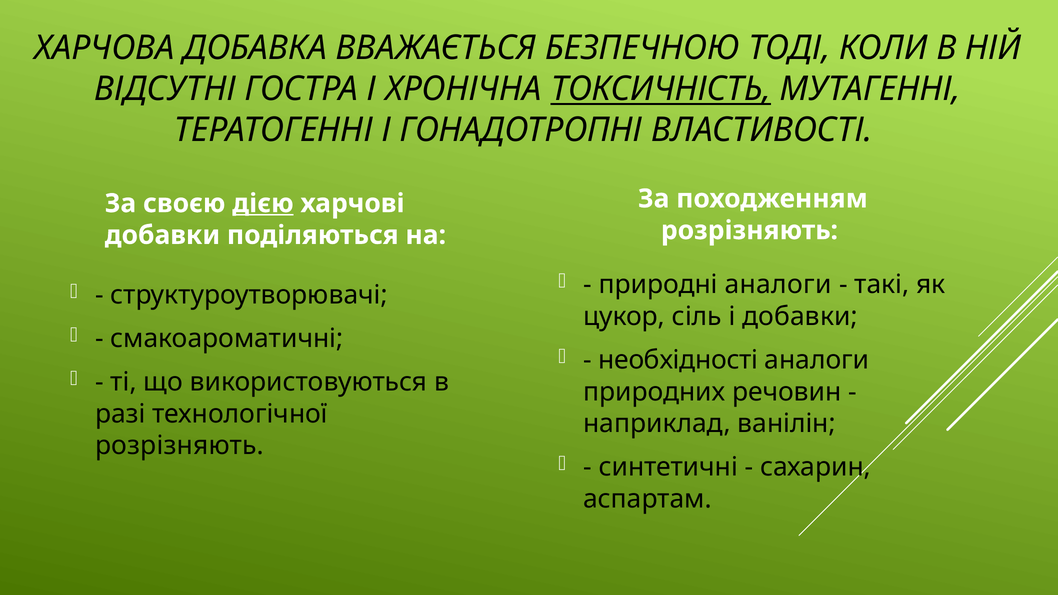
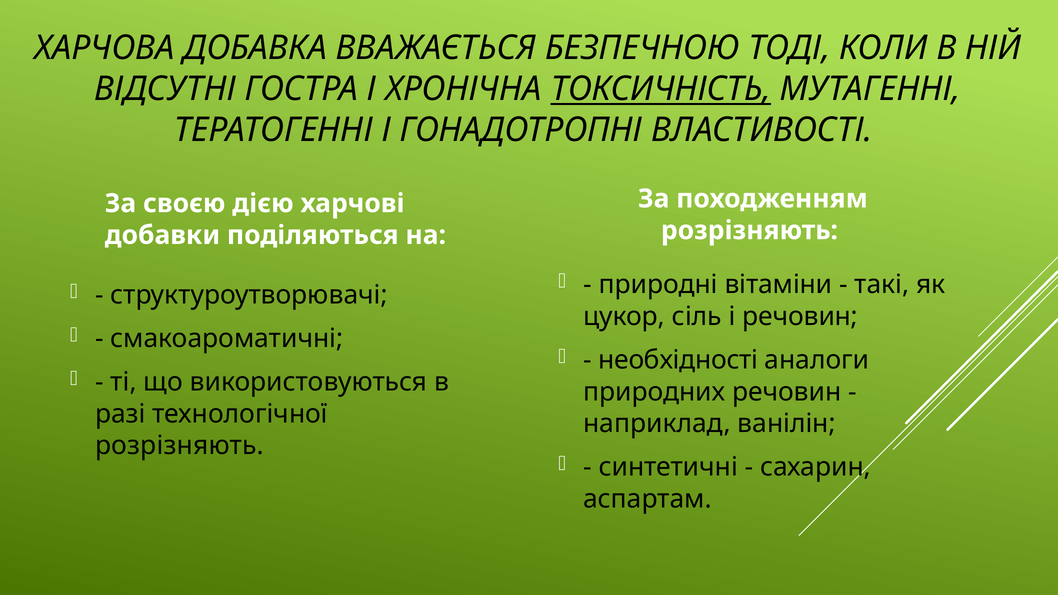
дією underline: present -> none (263, 203)
природні аналоги: аналоги -> вітаміни (778, 285)
і добавки: добавки -> речовин (800, 317)
